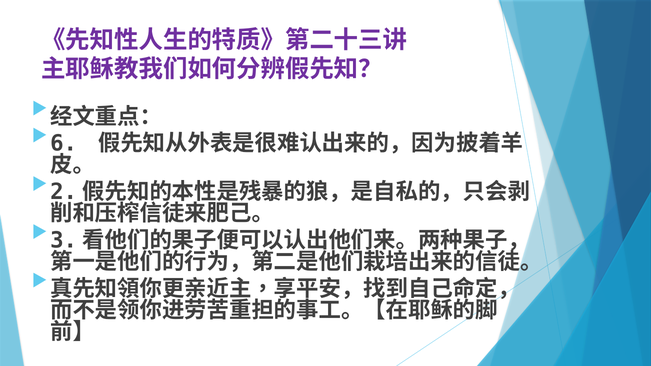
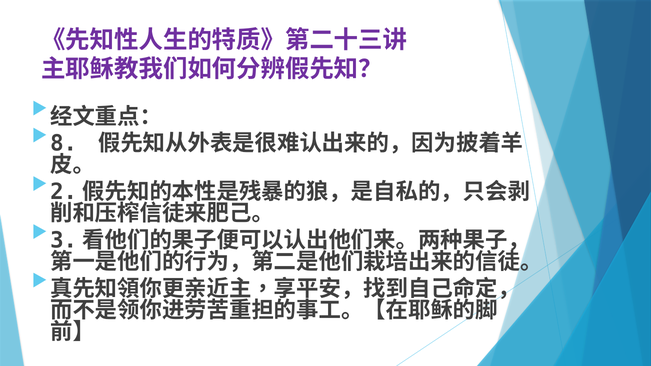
6: 6 -> 8 (64, 144)
